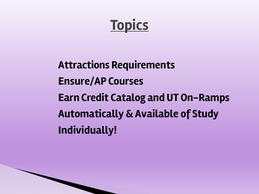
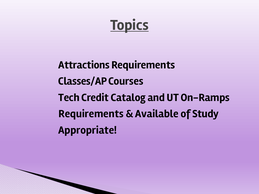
Ensure/AP: Ensure/AP -> Classes/AP (83, 81)
Earn: Earn -> Tech (69, 98)
Automatically: Automatically -> Requirements (91, 114)
Individually: Individually -> Appropriate (88, 130)
